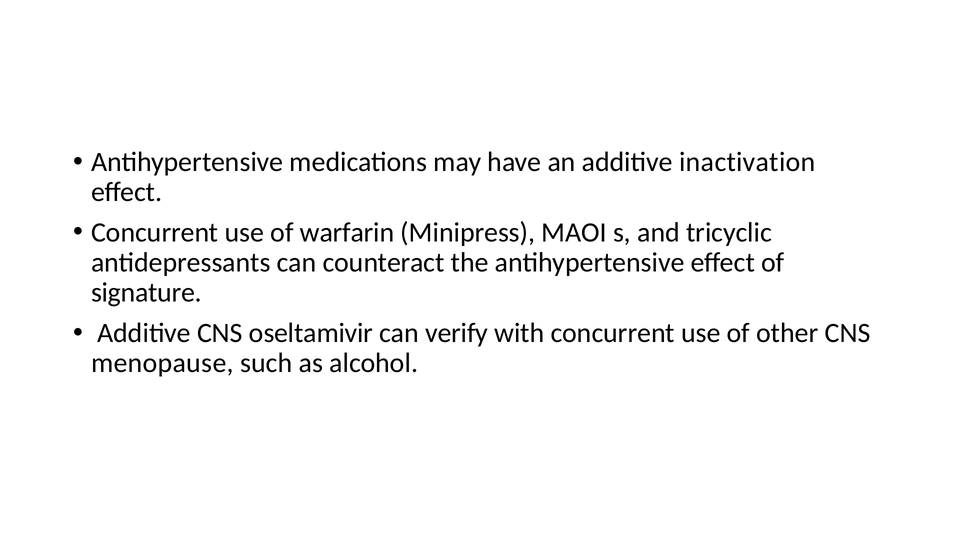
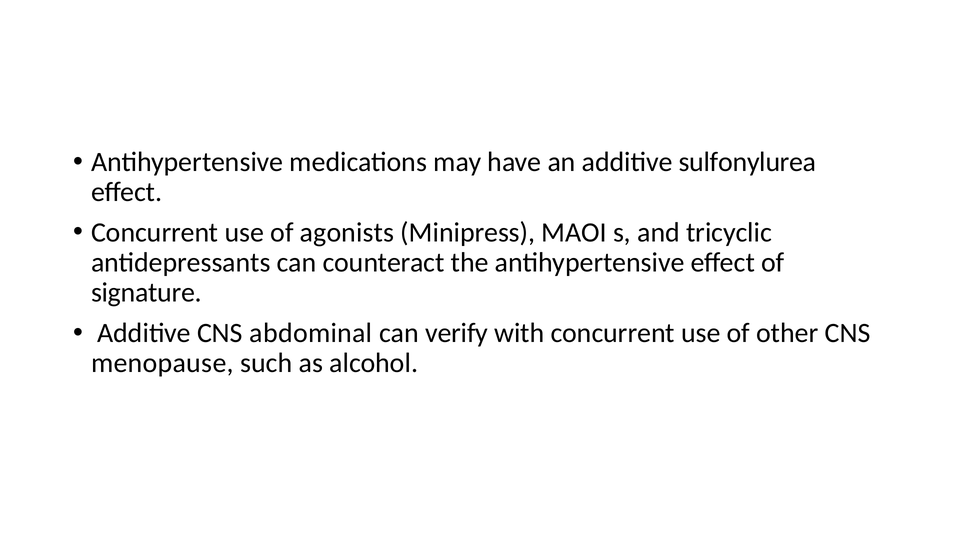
inactivation: inactivation -> sulfonylurea (748, 162)
warfarin: warfarin -> agonists (347, 232)
oseltamivir: oseltamivir -> abdominal (311, 333)
